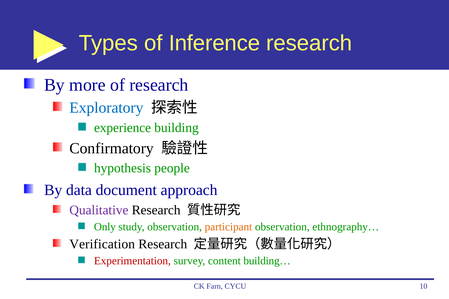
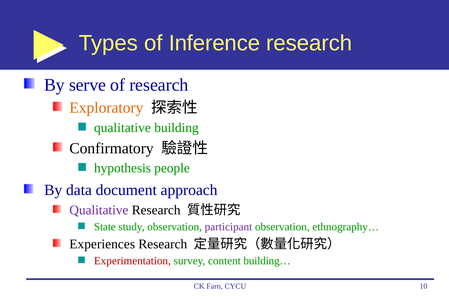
more: more -> serve (88, 85)
Exploratory colour: blue -> orange (106, 108)
experience: experience -> qualitative (122, 128)
Only: Only -> State (105, 227)
participant colour: orange -> purple (228, 227)
Verification: Verification -> Experiences (102, 244)
